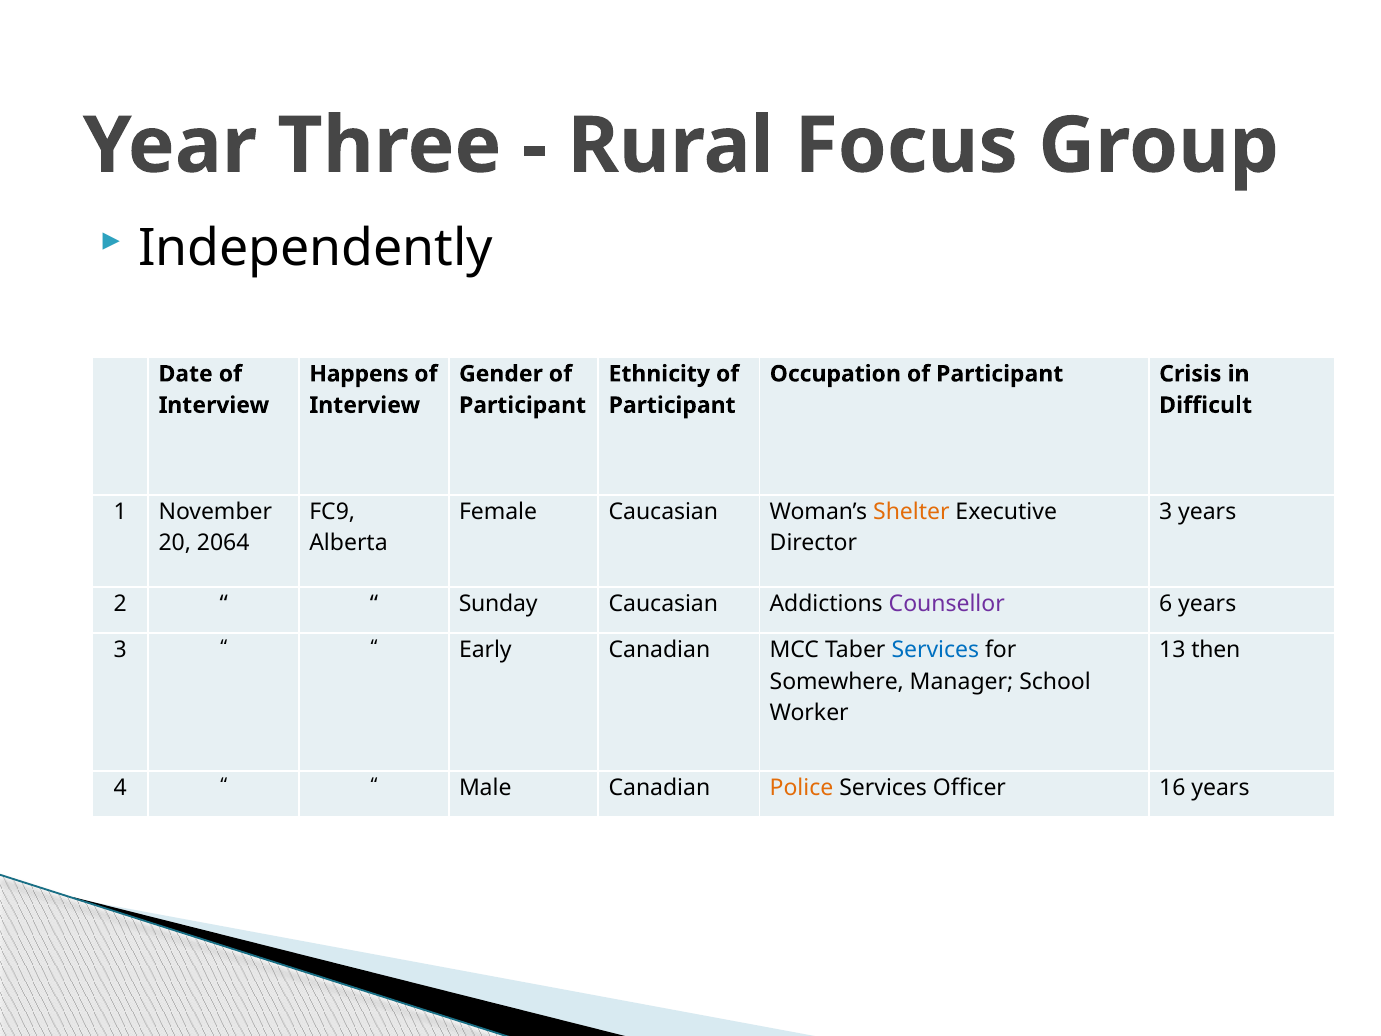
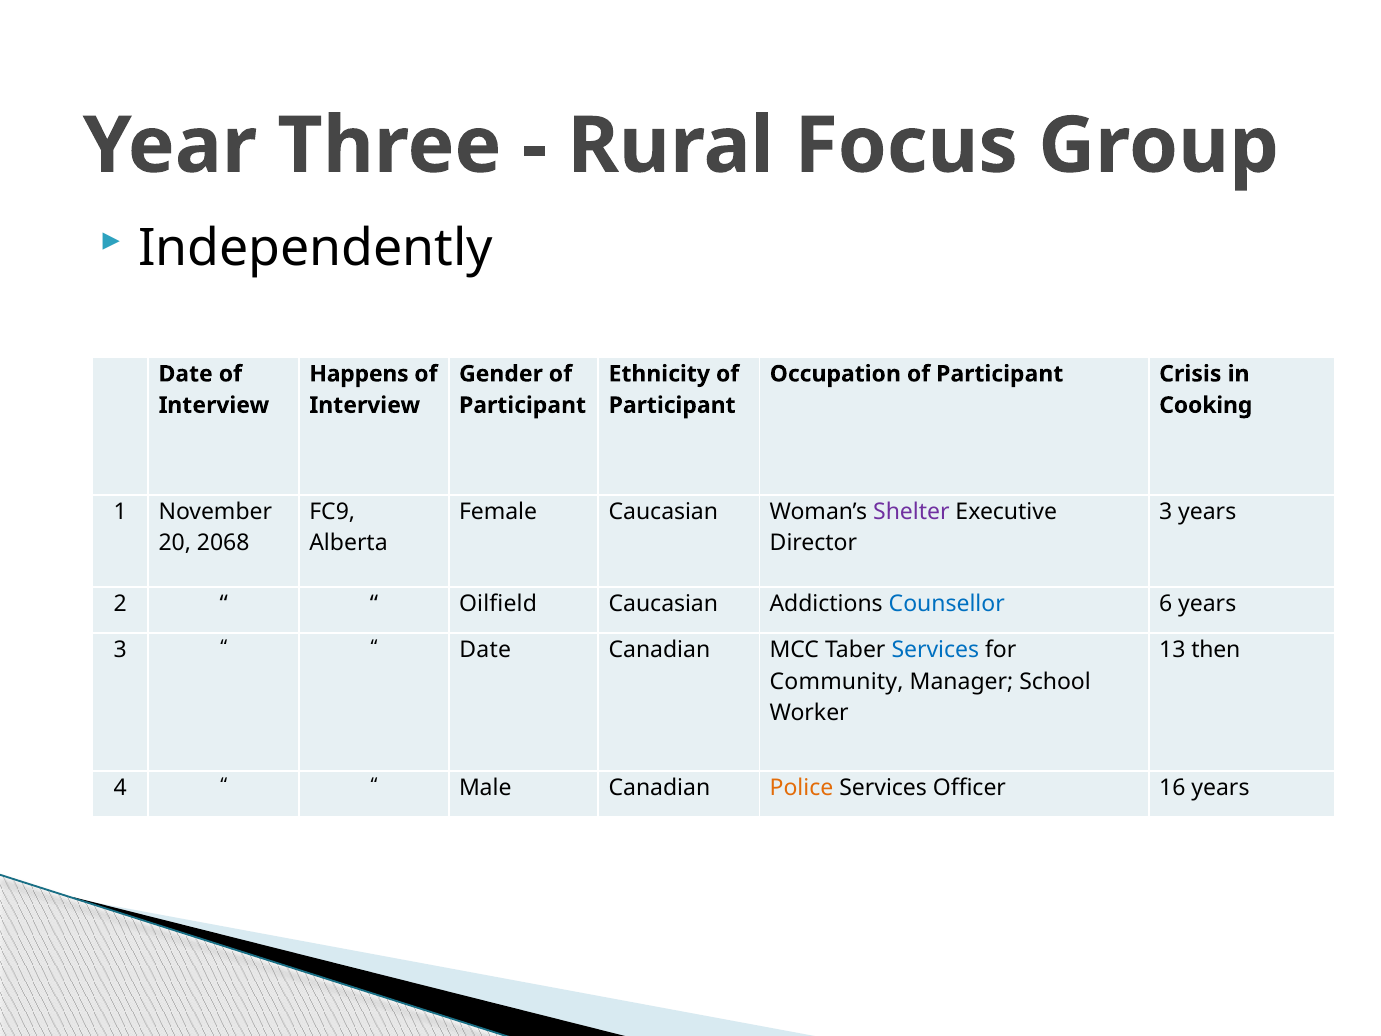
Difficult: Difficult -> Cooking (1206, 405)
Shelter colour: orange -> purple (911, 512)
2064: 2064 -> 2068 (223, 543)
Sunday: Sunday -> Oilfield (498, 604)
Counsellor colour: purple -> blue (947, 604)
Early: Early -> Date (485, 650)
Somewhere: Somewhere -> Community (837, 681)
